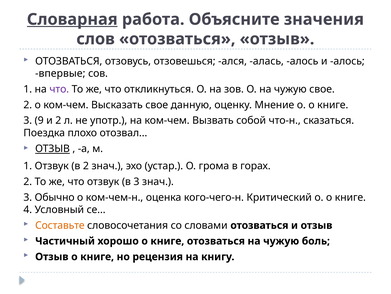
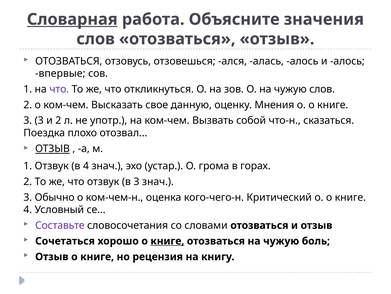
чужую свое: свое -> слов (322, 89)
Мнение: Мнение -> Мнения (274, 105)
3 9: 9 -> 3 (39, 120)
в 2: 2 -> 4 (86, 166)
Составьте colour: orange -> purple (60, 225)
Частичный: Частичный -> Сочетаться (65, 240)
книге underline: none -> present (167, 240)
